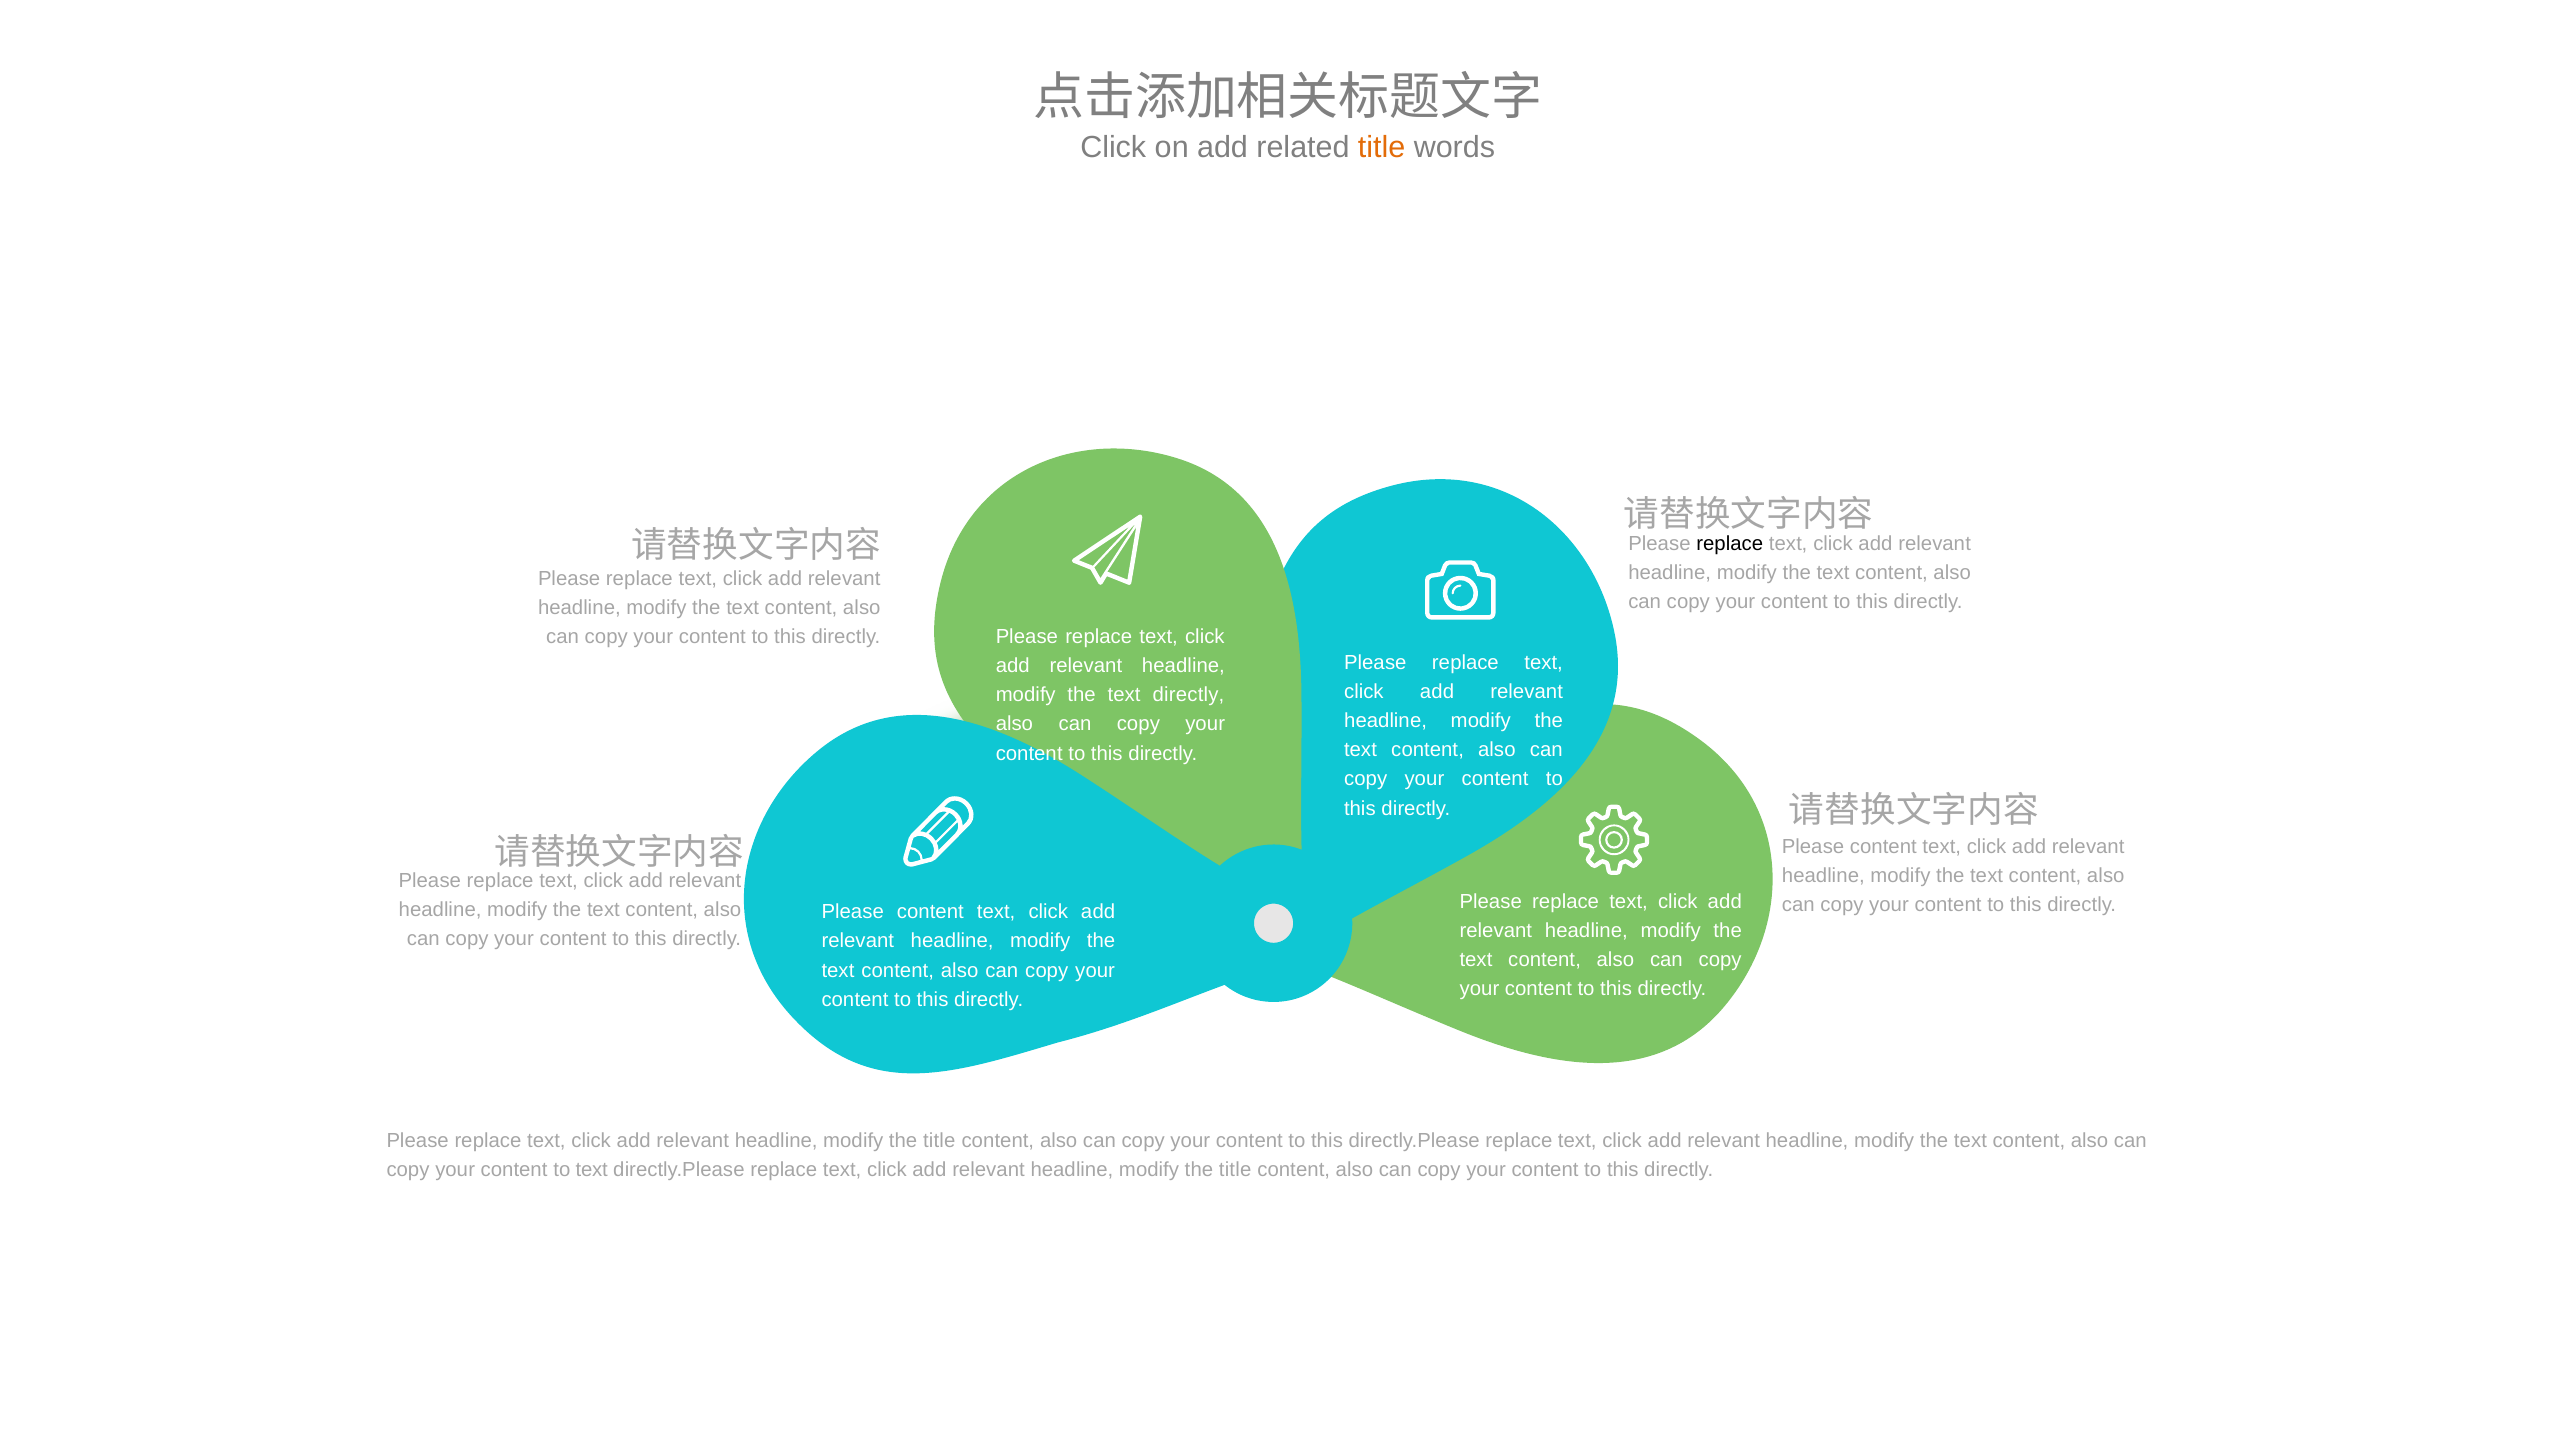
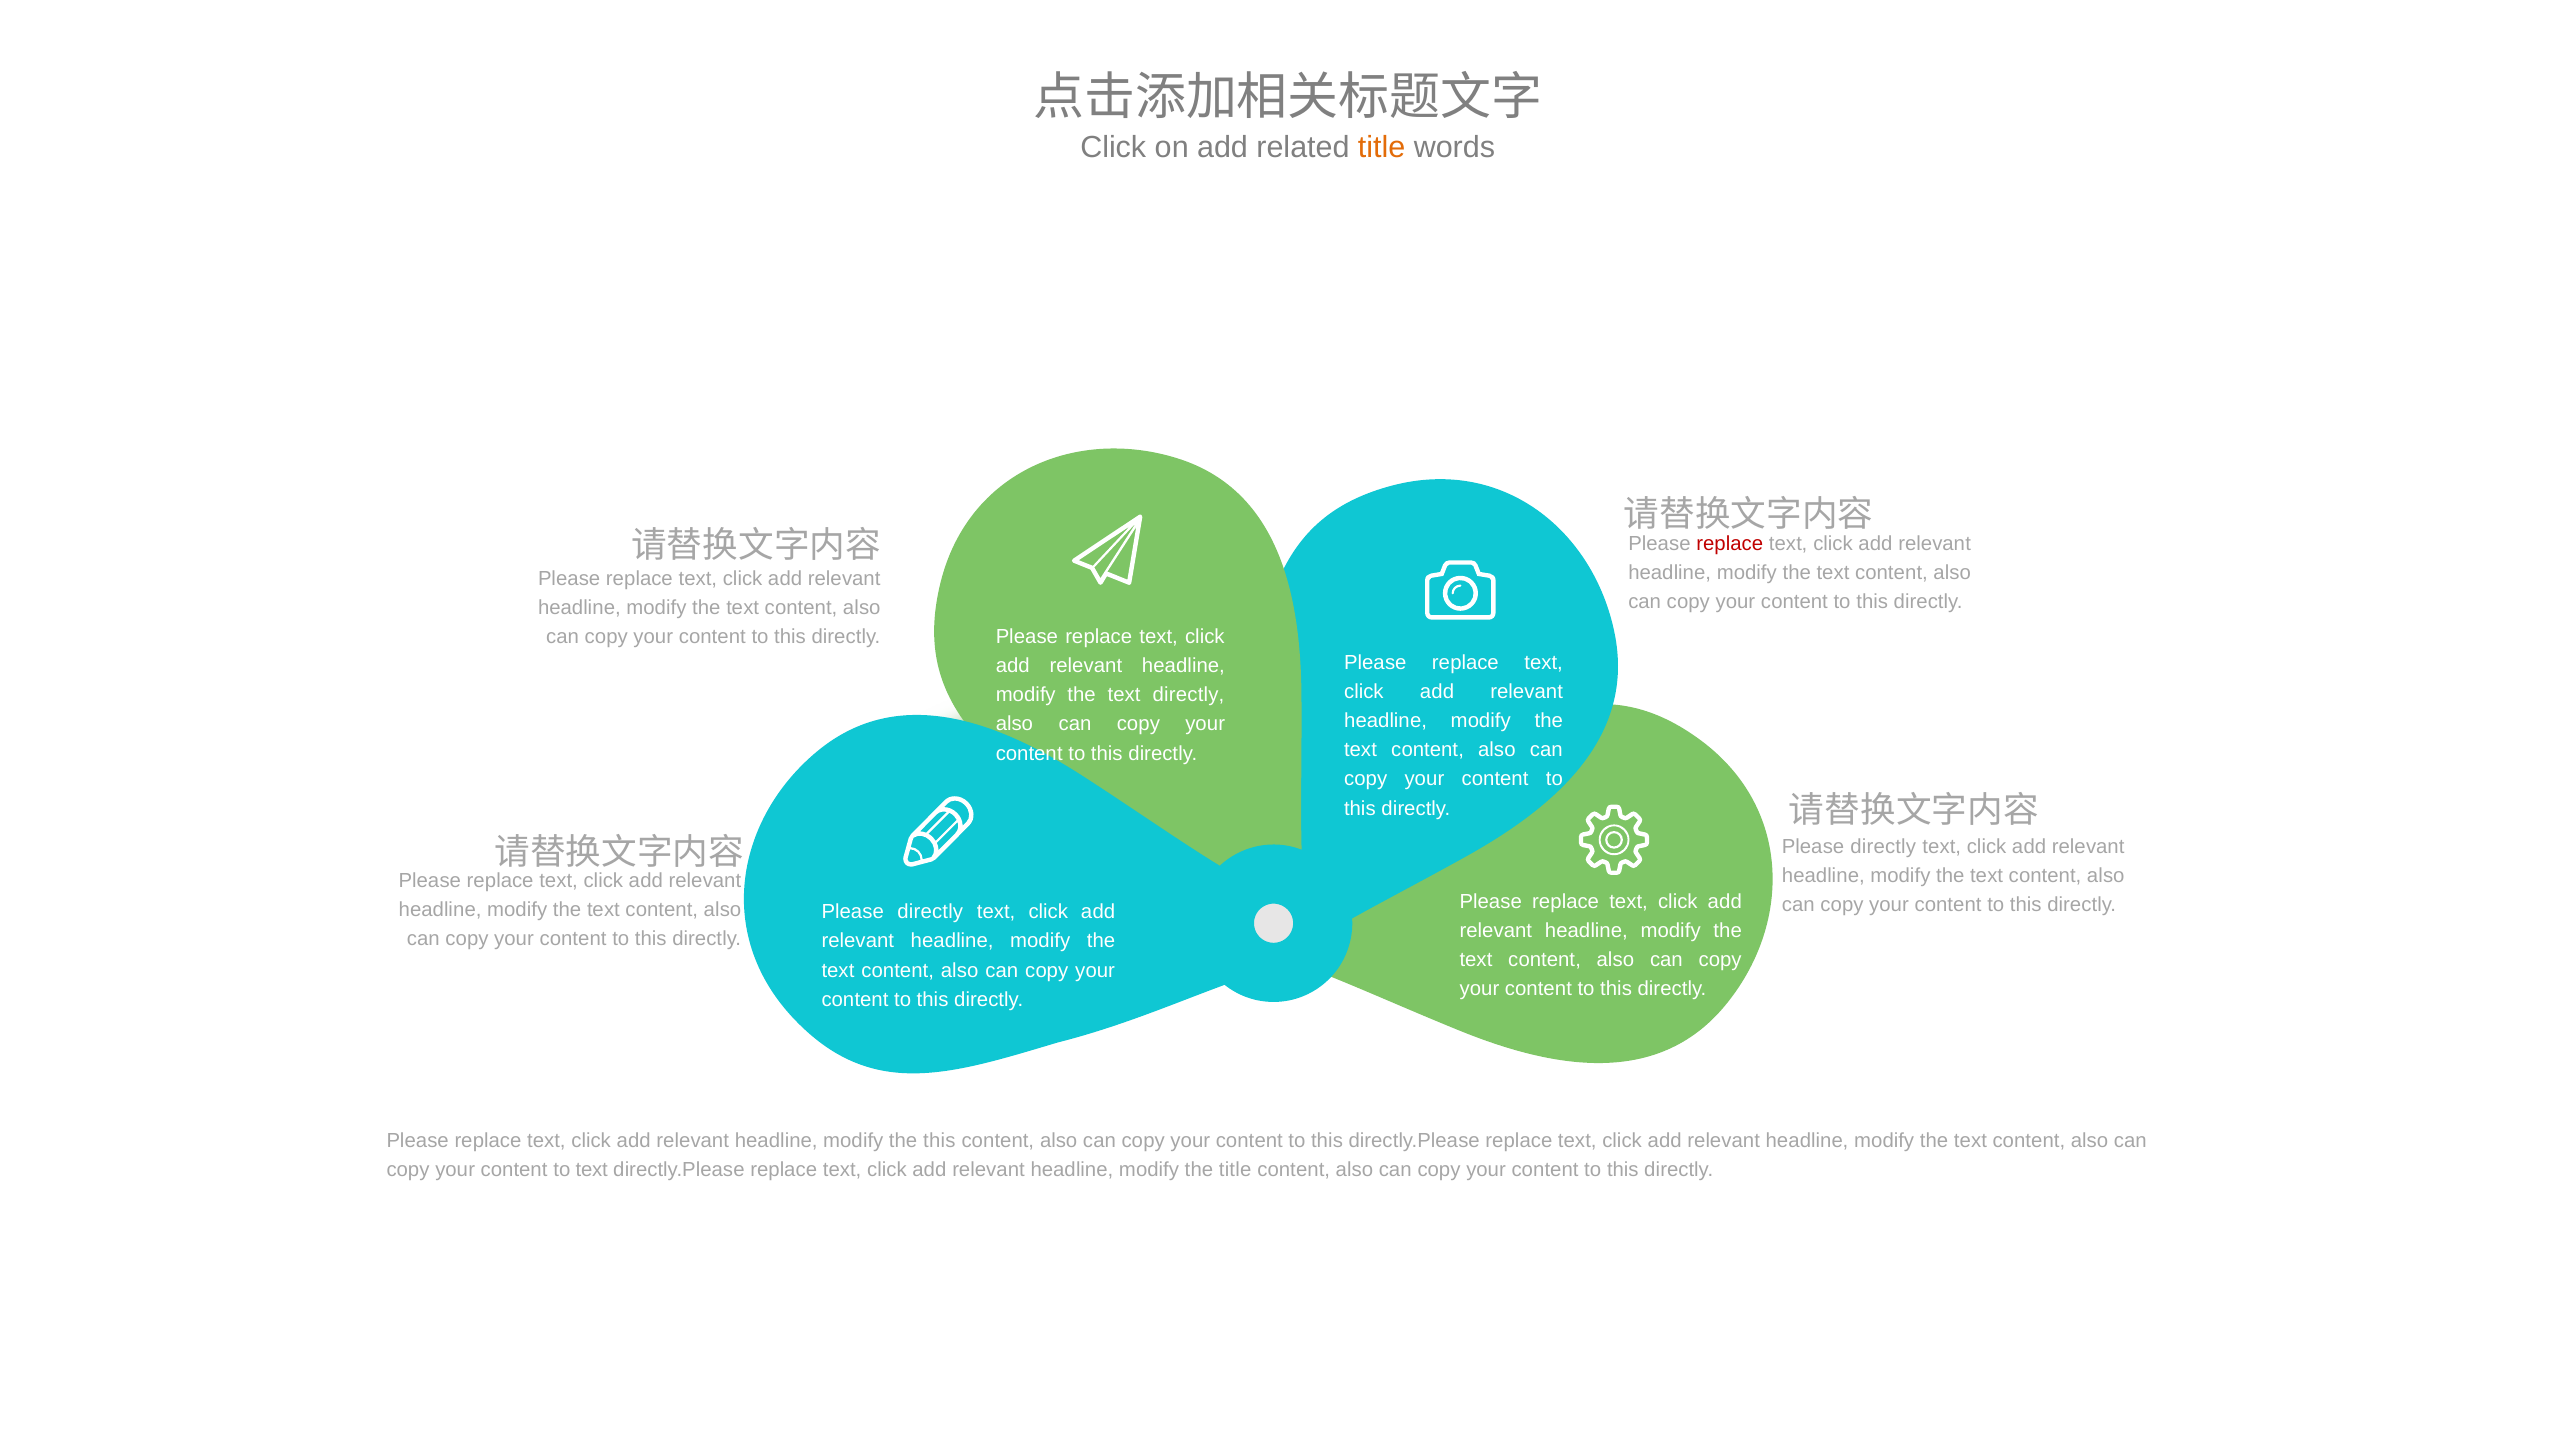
replace colour: black -> red (1730, 543)
content: content -> directly (1883, 847)
content: content -> directly (930, 912)
title: title -> this (939, 1140)
